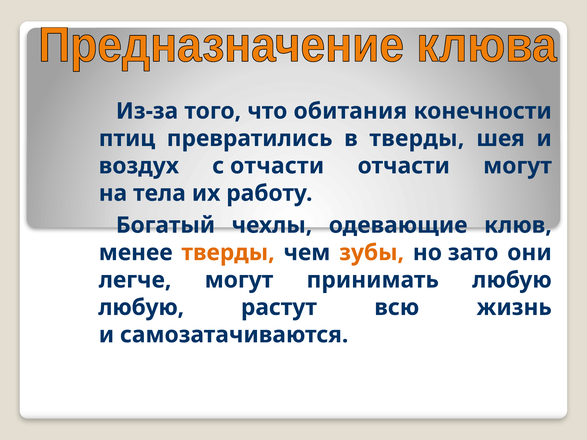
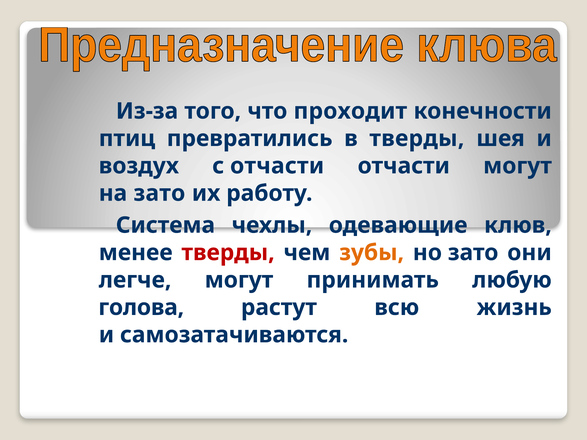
обитания: обитания -> проходит (350, 111)
на тела: тела -> зато (159, 193)
Богатый: Богатый -> Система (165, 225)
тверды colour: orange -> red (228, 253)
любую: любую -> голова (141, 308)
